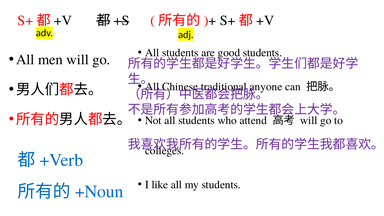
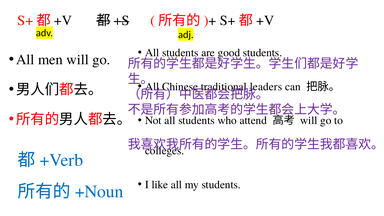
anyone: anyone -> leaders (266, 87)
